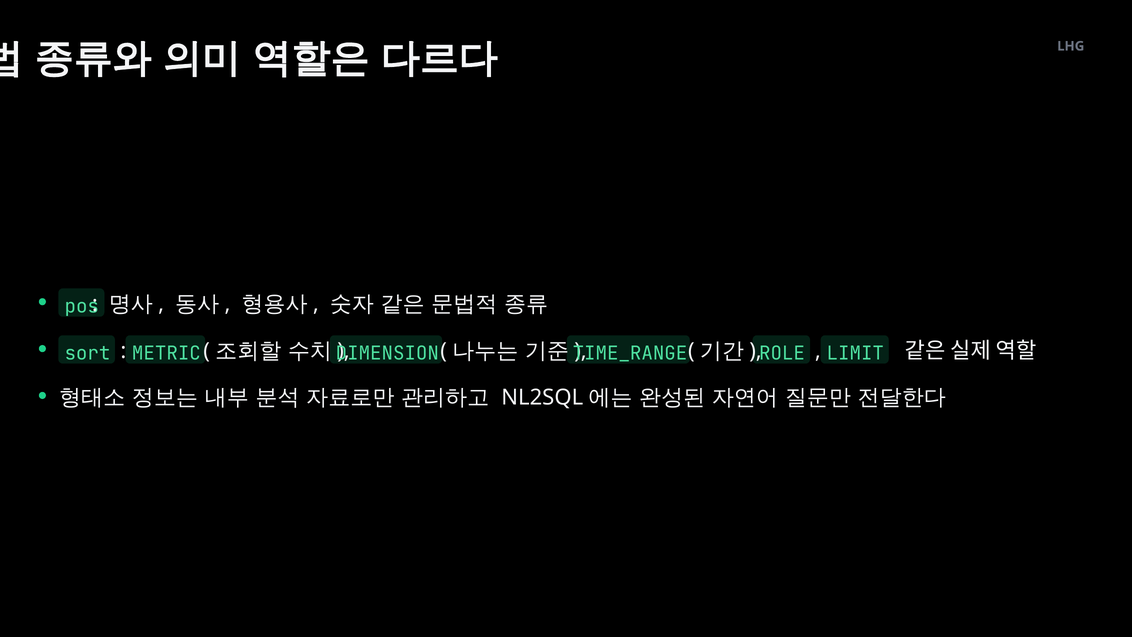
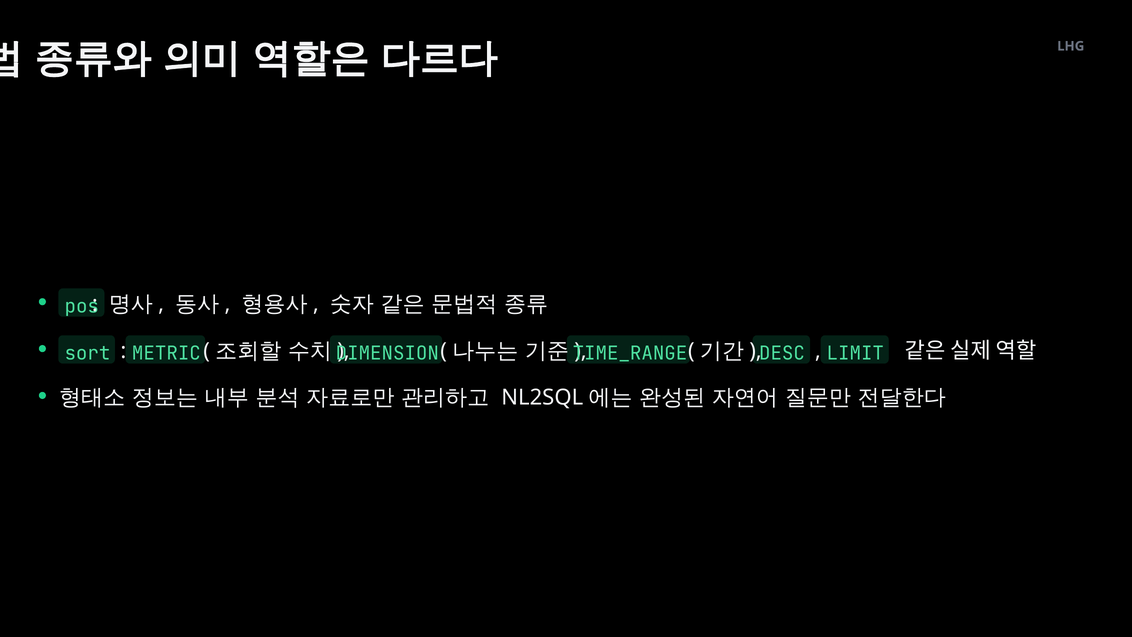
ROLE: ROLE -> DESC (782, 353)
